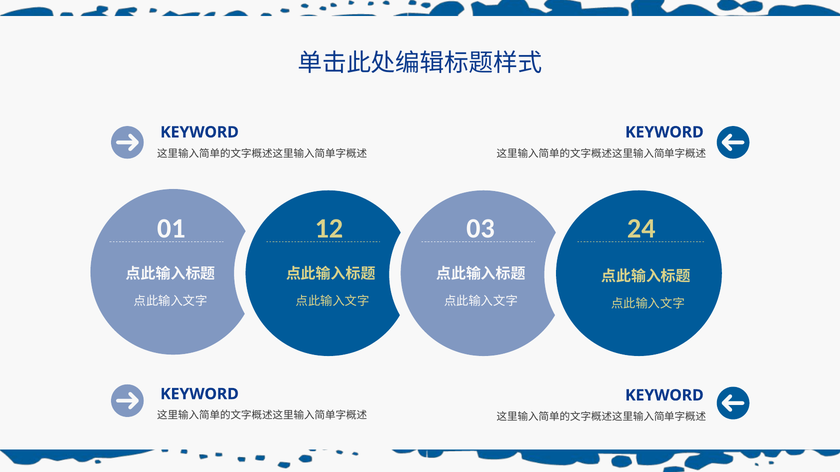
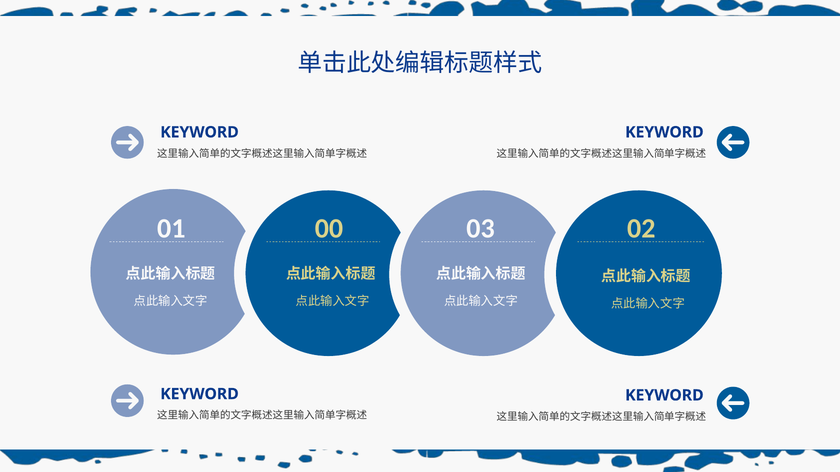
12: 12 -> 00 (329, 229)
24: 24 -> 02 (641, 229)
